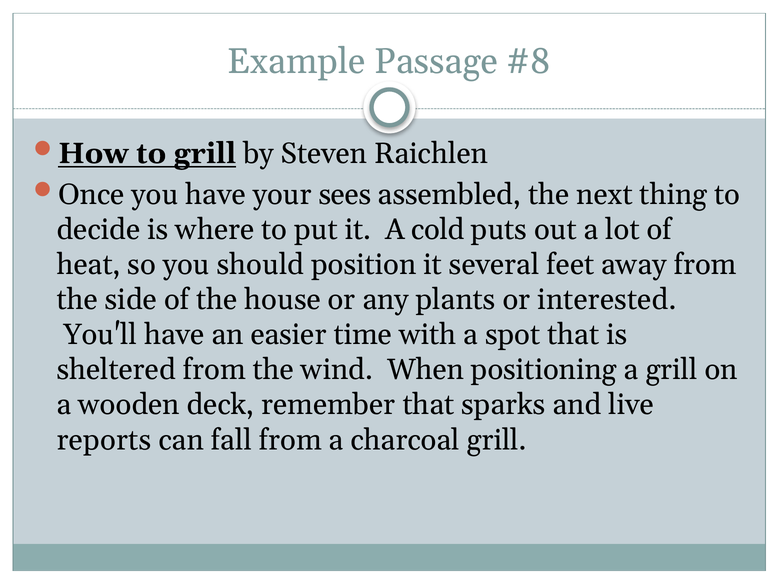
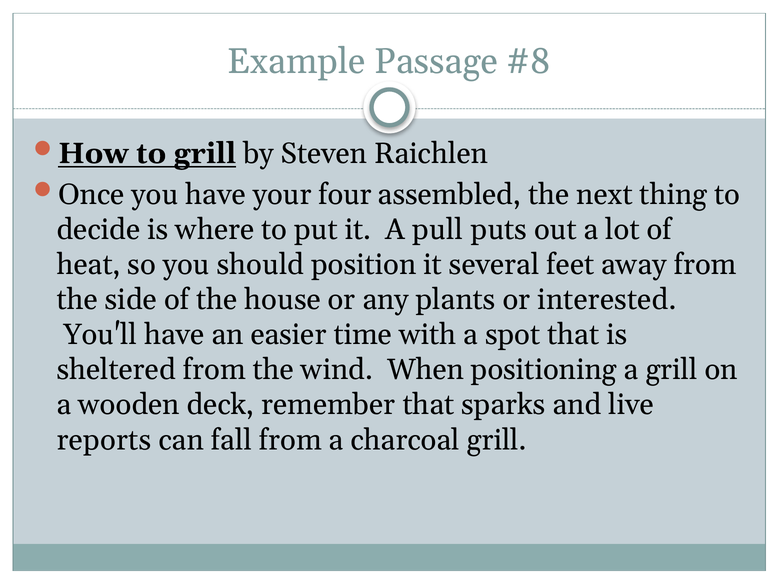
sees: sees -> four (345, 194)
cold: cold -> pull (438, 230)
